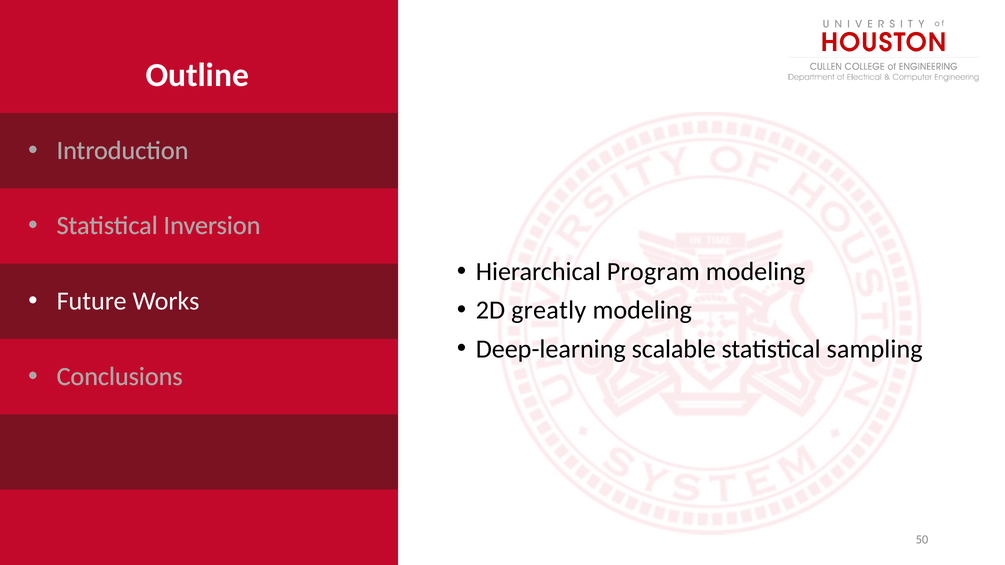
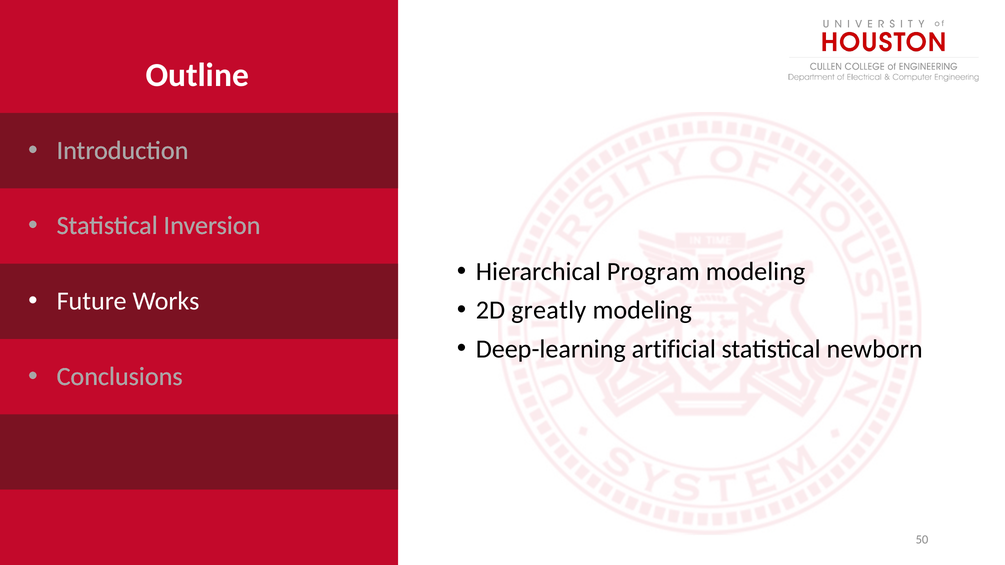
scalable: scalable -> artificial (674, 349)
sampling: sampling -> newborn (875, 349)
